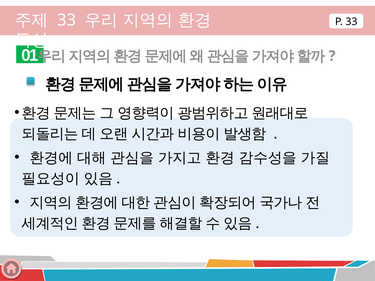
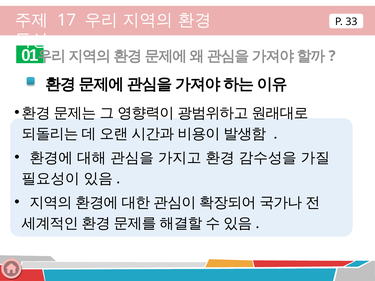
33: 33 -> 17 (67, 20)
